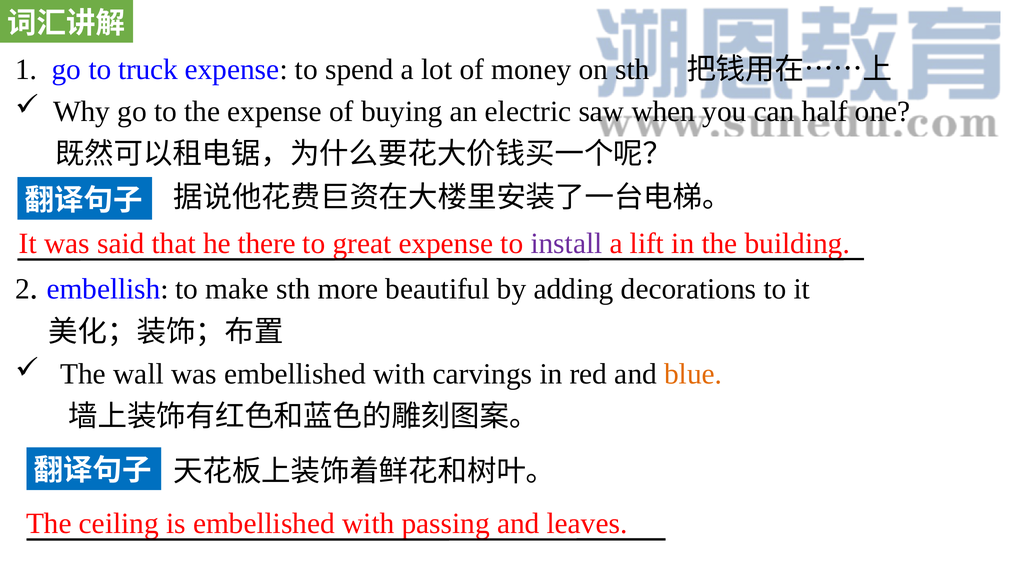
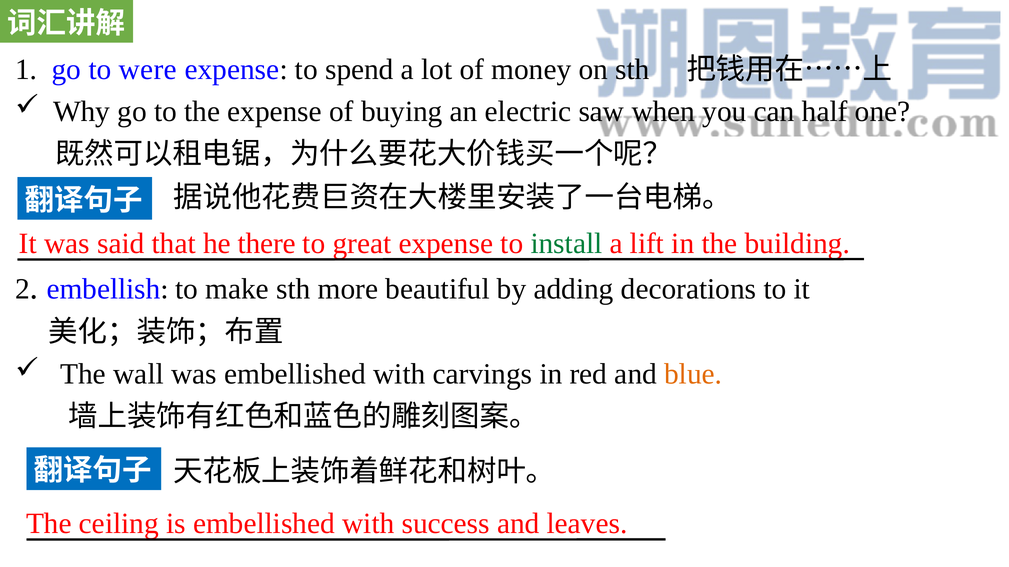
truck: truck -> were (148, 69)
install colour: purple -> green (567, 244)
passing: passing -> success (446, 524)
